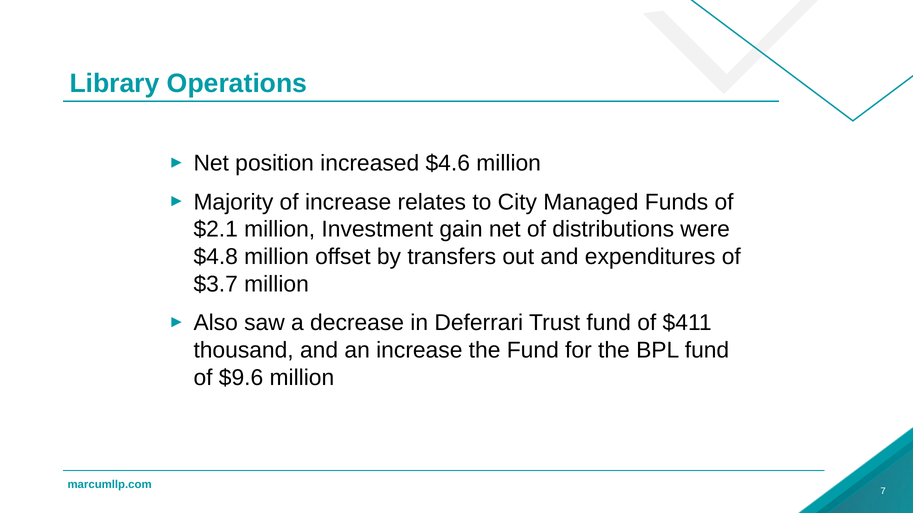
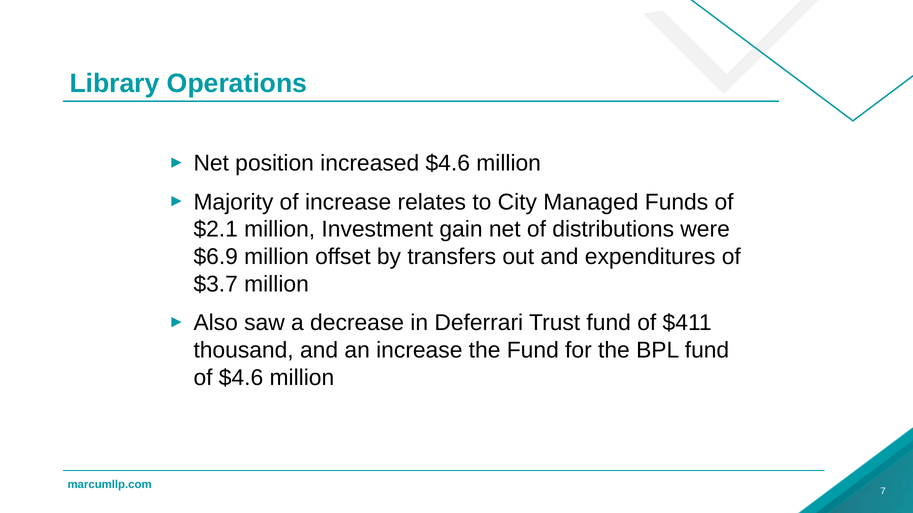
$4.8: $4.8 -> $6.9 (216, 257)
of $9.6: $9.6 -> $4.6 (241, 378)
